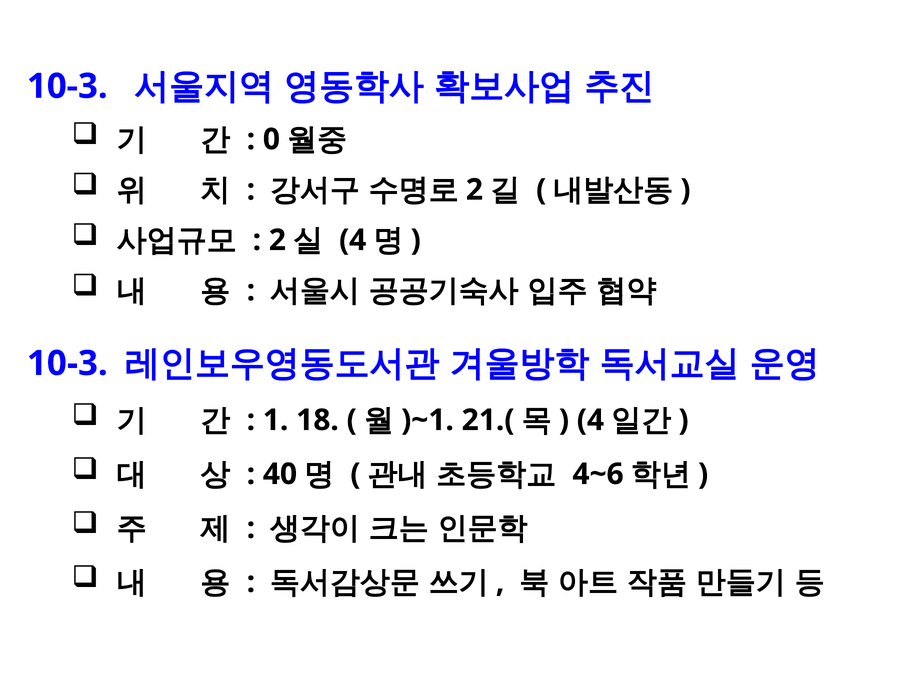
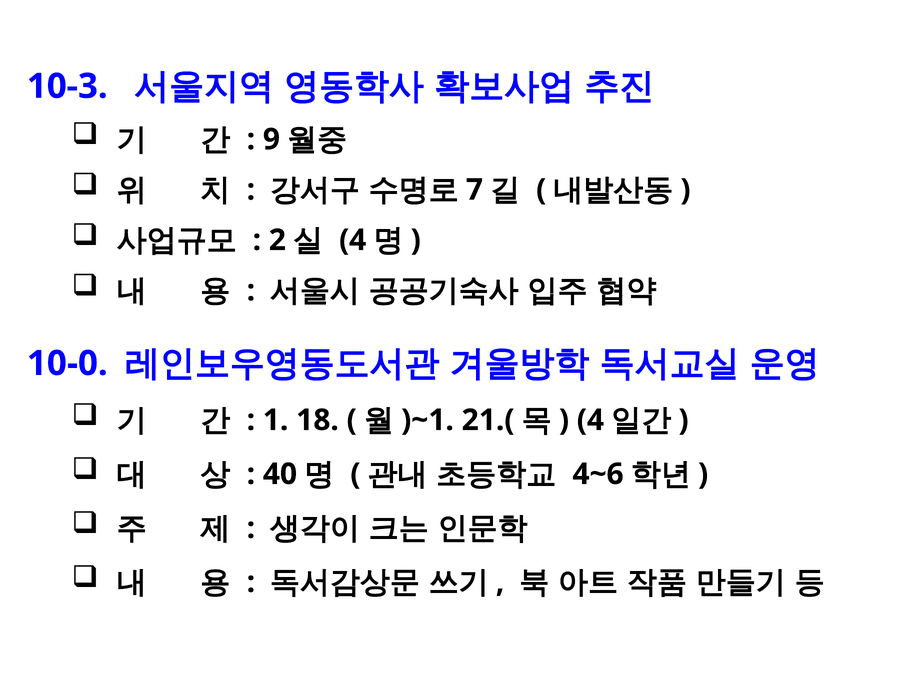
0: 0 -> 9 (271, 139)
2: 2 -> 7 (474, 190)
10-3: 10-3 -> 10-0 (67, 363)
